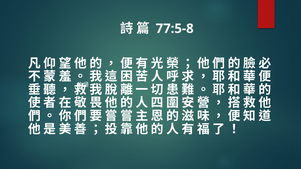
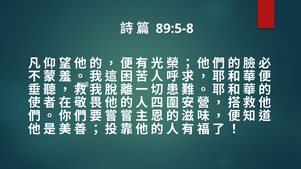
77:5-8: 77:5-8 -> 89:5-8 (175, 29)
